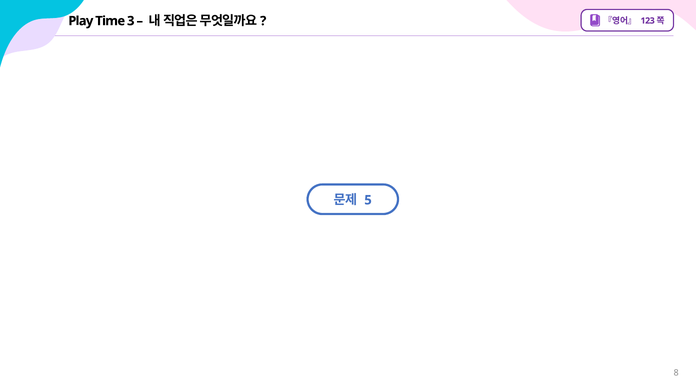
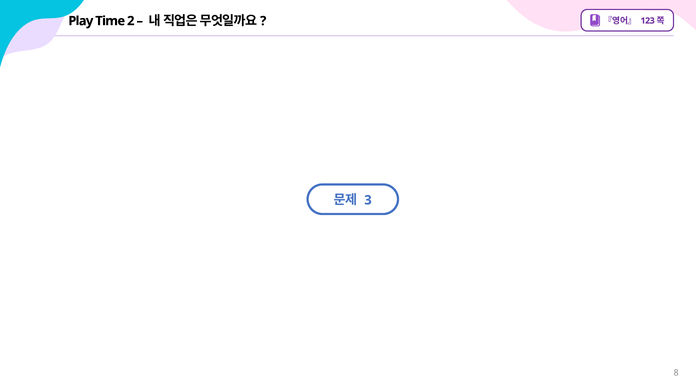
3: 3 -> 2 (131, 21)
5: 5 -> 3 (368, 200)
